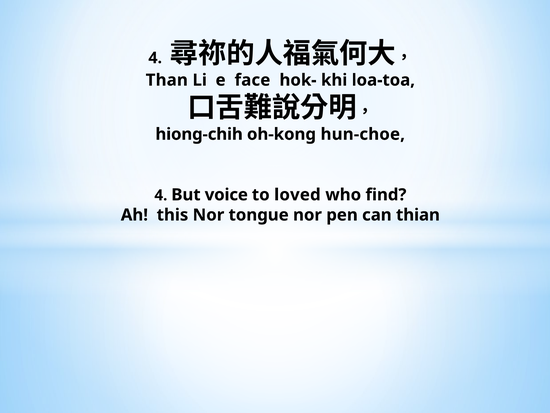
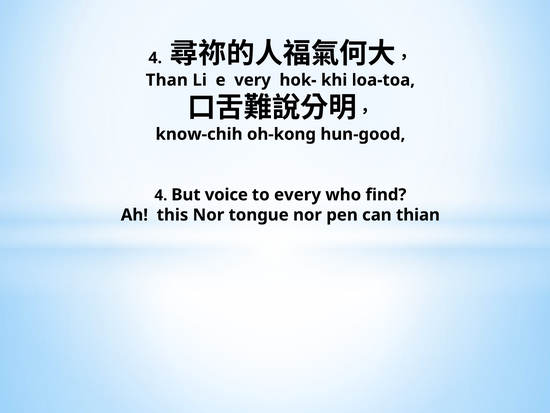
face: face -> very (253, 80)
hiong-chih: hiong-chih -> know-chih (199, 134)
hun-choe: hun-choe -> hun-good (363, 134)
loved: loved -> every (297, 195)
